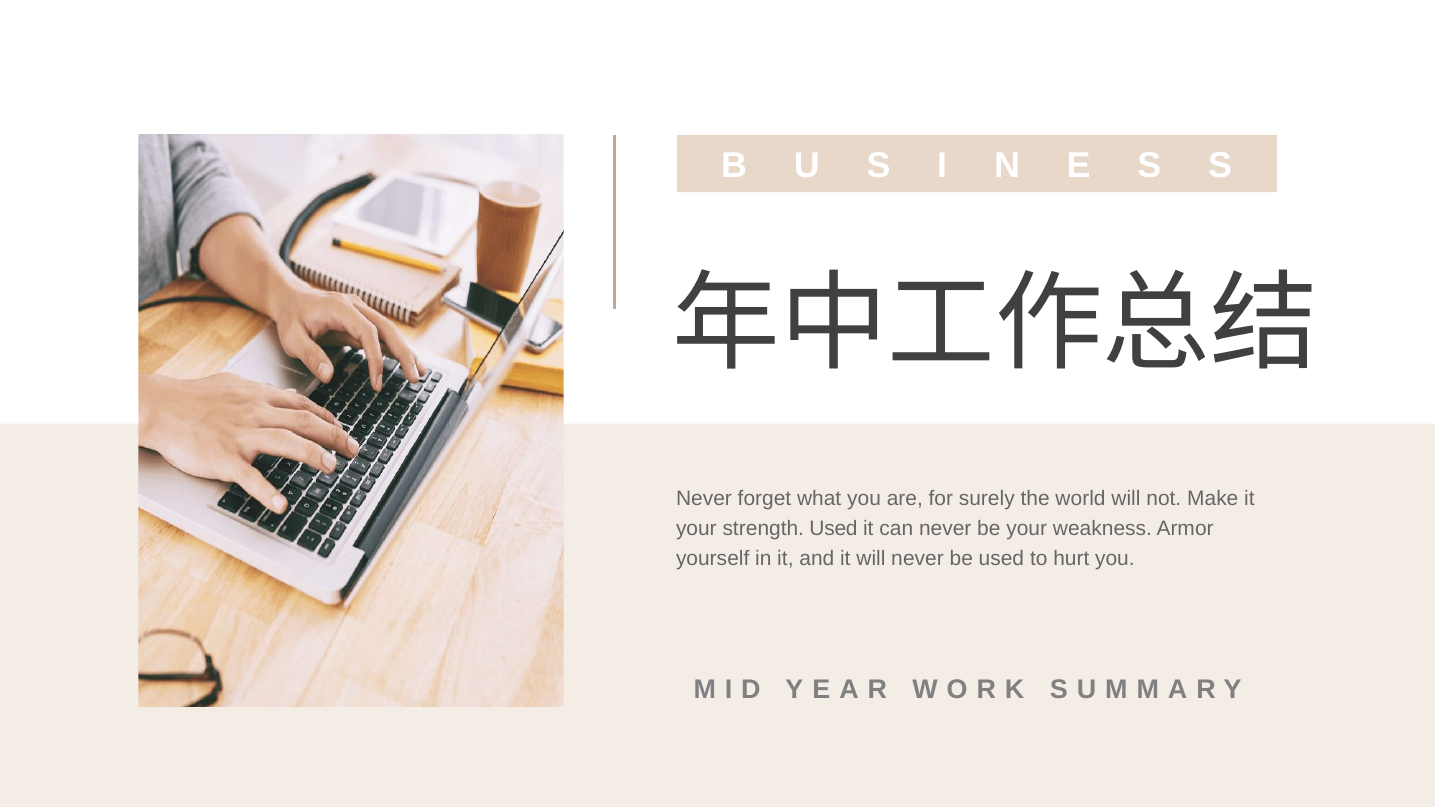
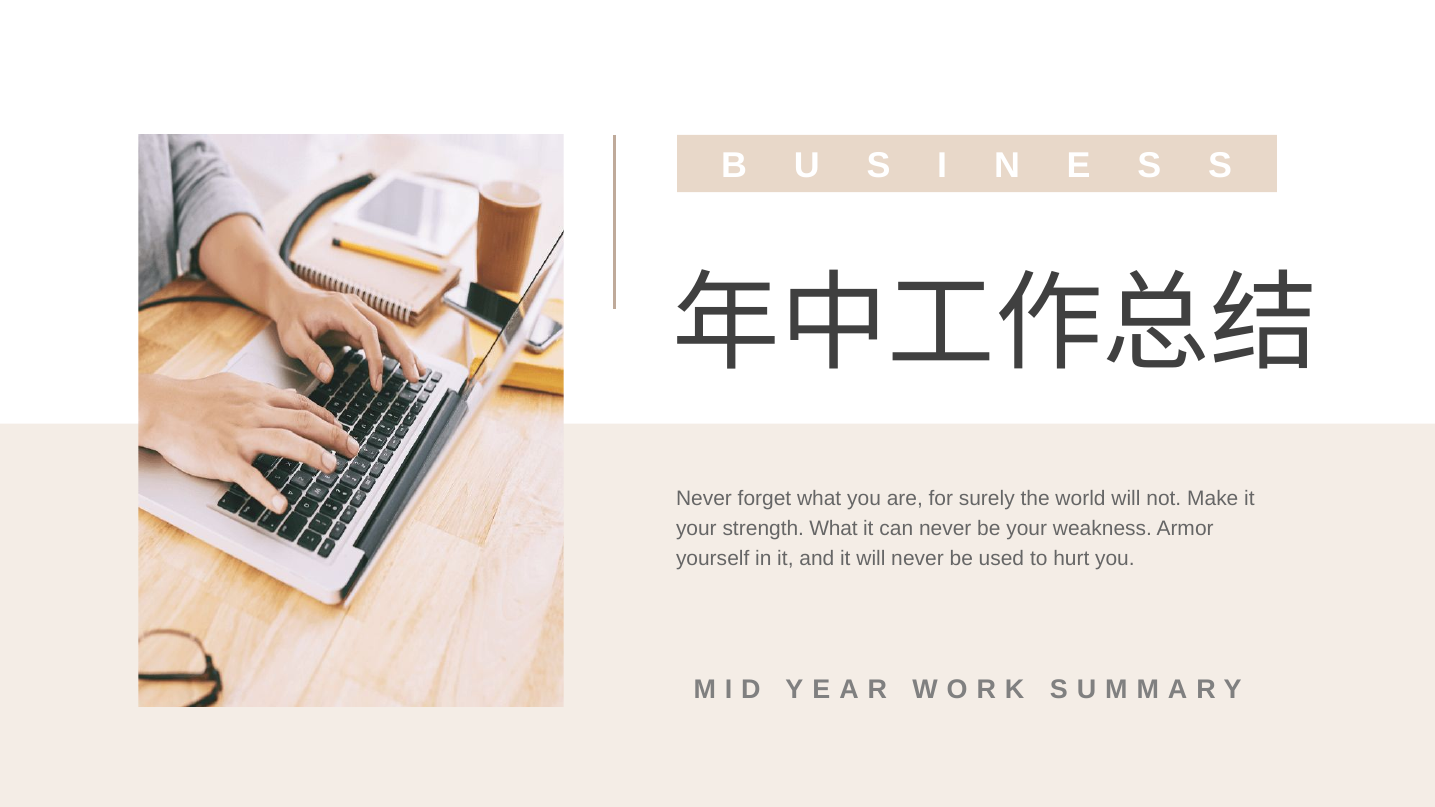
strength Used: Used -> What (833, 528)
